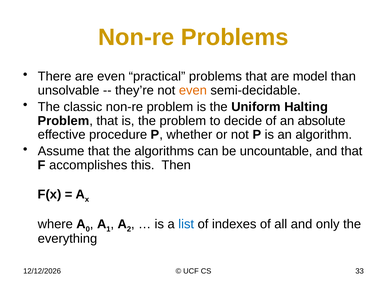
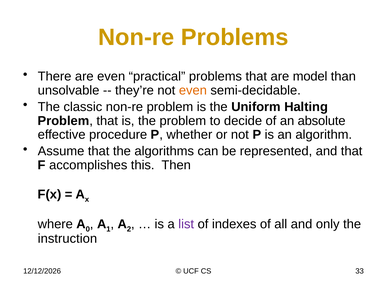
uncountable: uncountable -> represented (276, 151)
list colour: blue -> purple (186, 224)
everything: everything -> instruction (67, 239)
